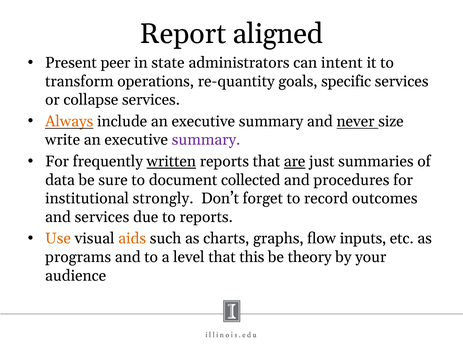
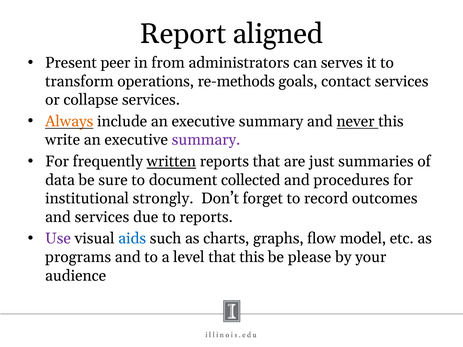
state: state -> from (168, 63)
intent: intent -> serves (342, 63)
re-quantity: re-quantity -> re-methods (236, 81)
specific: specific -> contact (346, 81)
never size: size -> this (391, 121)
are underline: present -> none (295, 162)
Use colour: orange -> purple (58, 239)
aids colour: orange -> blue (132, 239)
inputs: inputs -> model (363, 239)
theory: theory -> please (310, 257)
